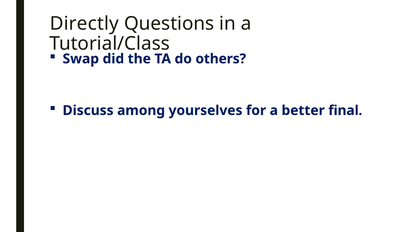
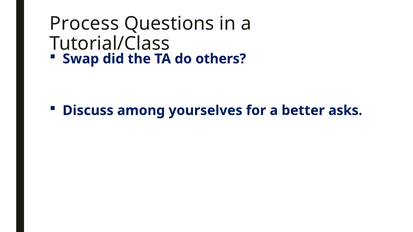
Directly: Directly -> Process (84, 23)
final: final -> asks (345, 111)
